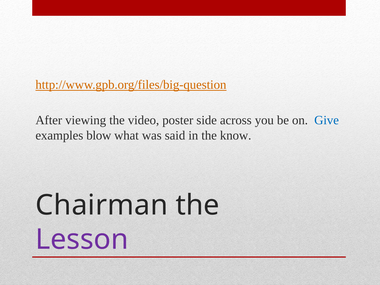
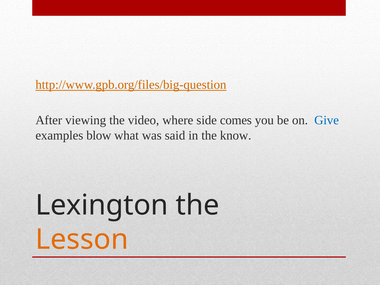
poster: poster -> where (178, 120)
across: across -> comes (236, 120)
Chairman: Chairman -> Lexington (102, 205)
Lesson colour: purple -> orange (82, 239)
